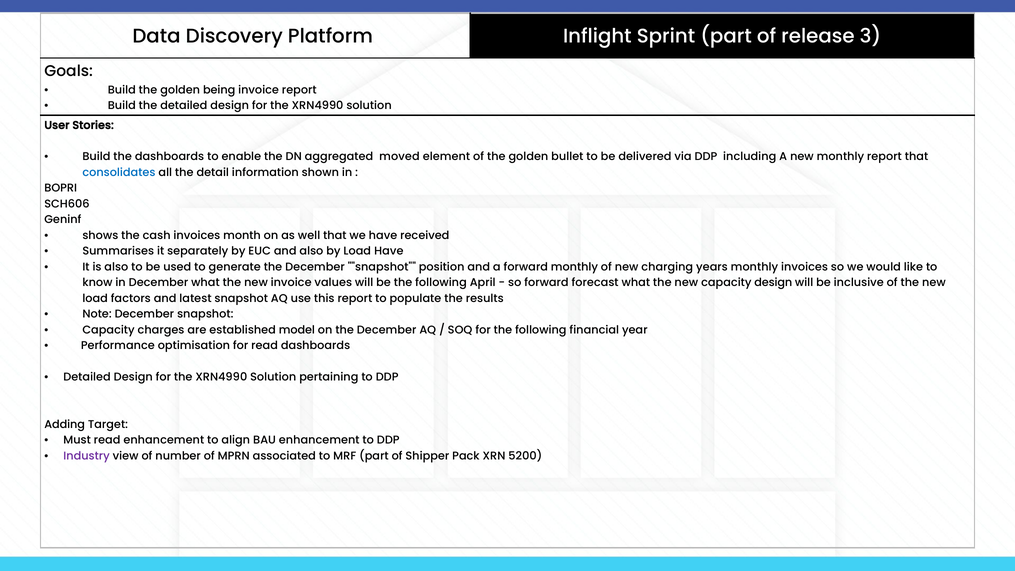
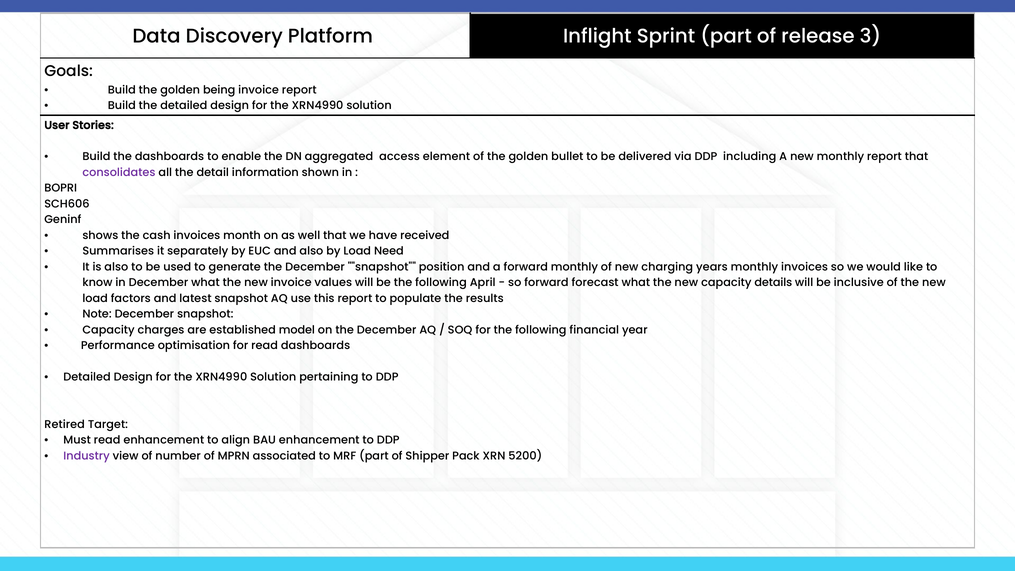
moved: moved -> access (399, 157)
consolidates colour: blue -> purple (119, 172)
Load Have: Have -> Need (389, 251)
capacity design: design -> details (773, 283)
Adding: Adding -> Retired (65, 424)
